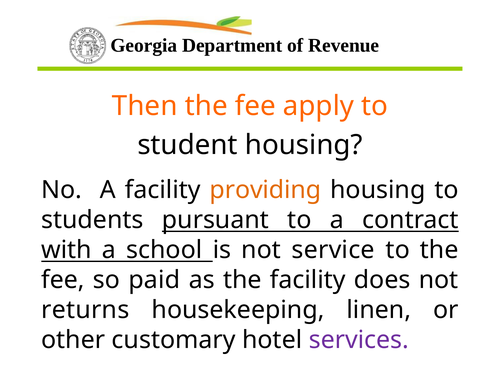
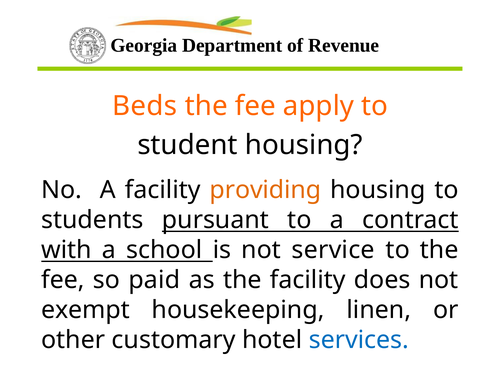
Then: Then -> Beds (145, 106)
returns: returns -> exempt (85, 310)
services colour: purple -> blue (359, 340)
